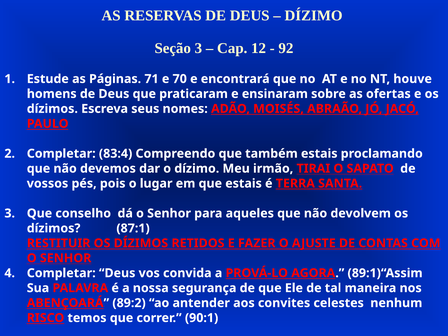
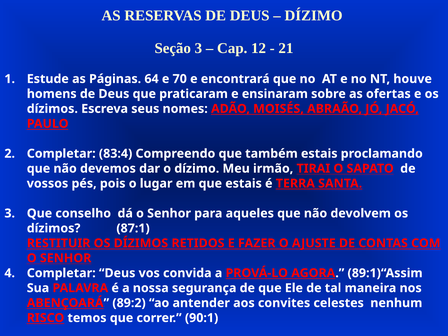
92: 92 -> 21 (286, 48)
71: 71 -> 64 (152, 79)
